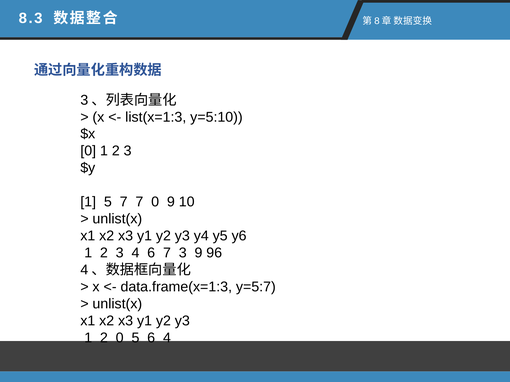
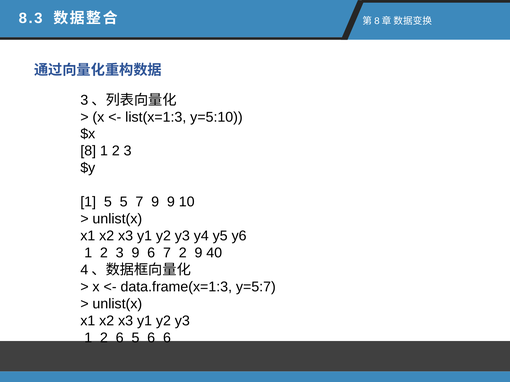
0: 0 -> 8 (88, 151)
5 7: 7 -> 5 (124, 202)
7 0: 0 -> 9 (155, 202)
3 4: 4 -> 9 (135, 253)
7 3: 3 -> 2 (183, 253)
96: 96 -> 40 (214, 253)
2 0: 0 -> 6 (120, 338)
6 4: 4 -> 6 (167, 338)
